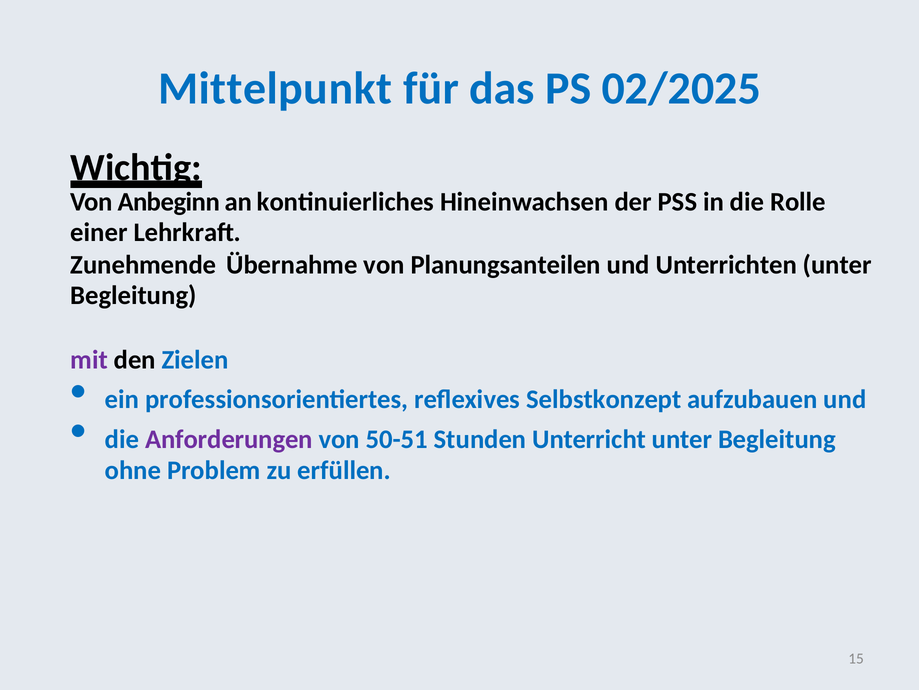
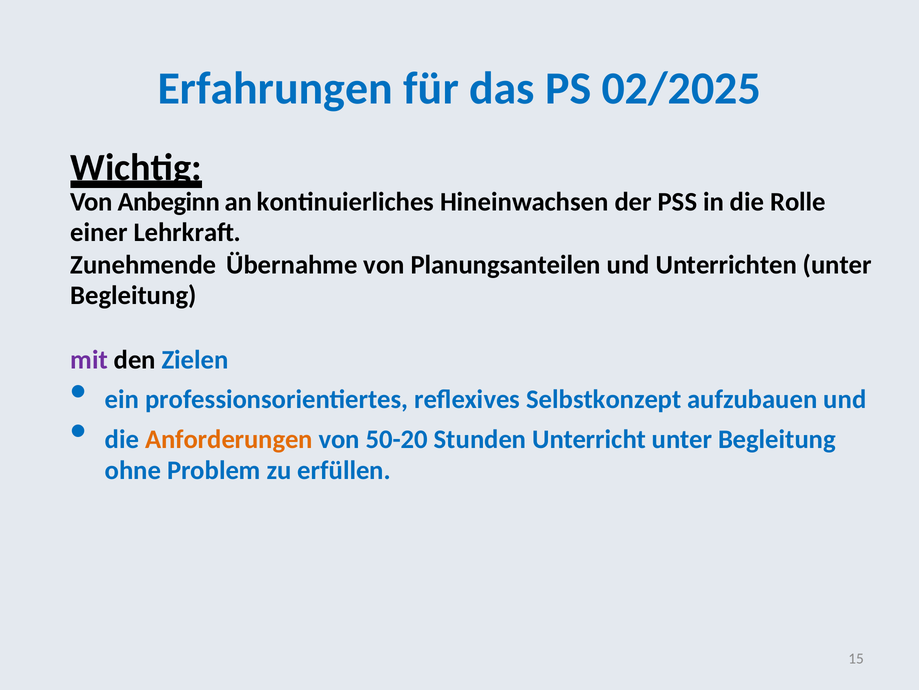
Mittelpunkt: Mittelpunkt -> Erfahrungen (275, 88)
Anforderungen colour: purple -> orange (229, 439)
50-51: 50-51 -> 50-20 (397, 439)
